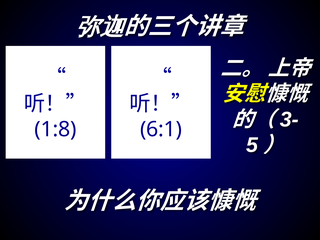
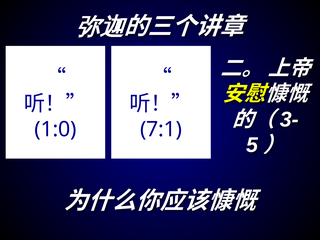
1:8: 1:8 -> 1:0 (56, 129)
6:1: 6:1 -> 7:1 (161, 129)
